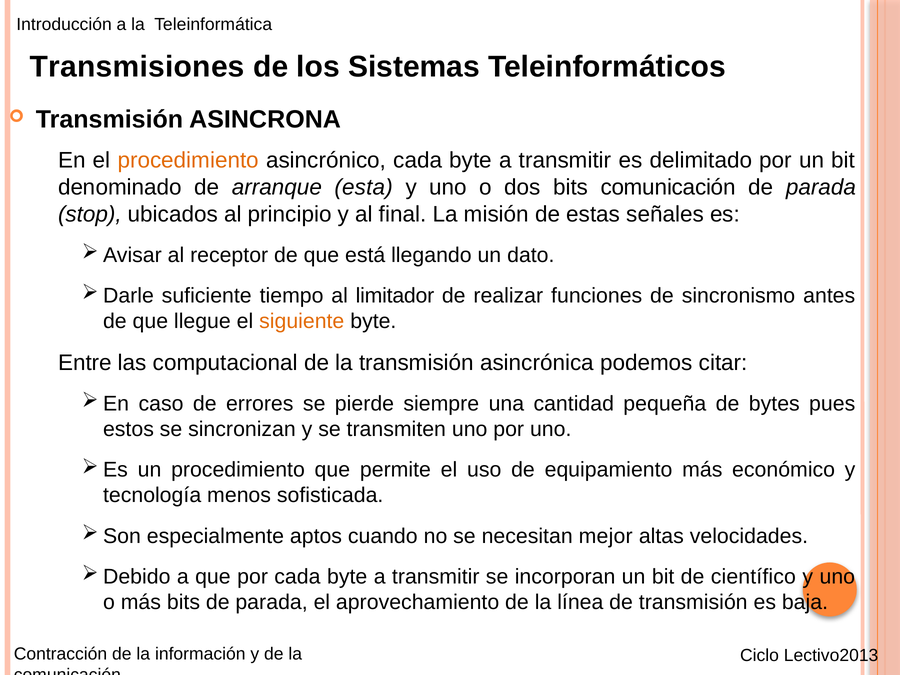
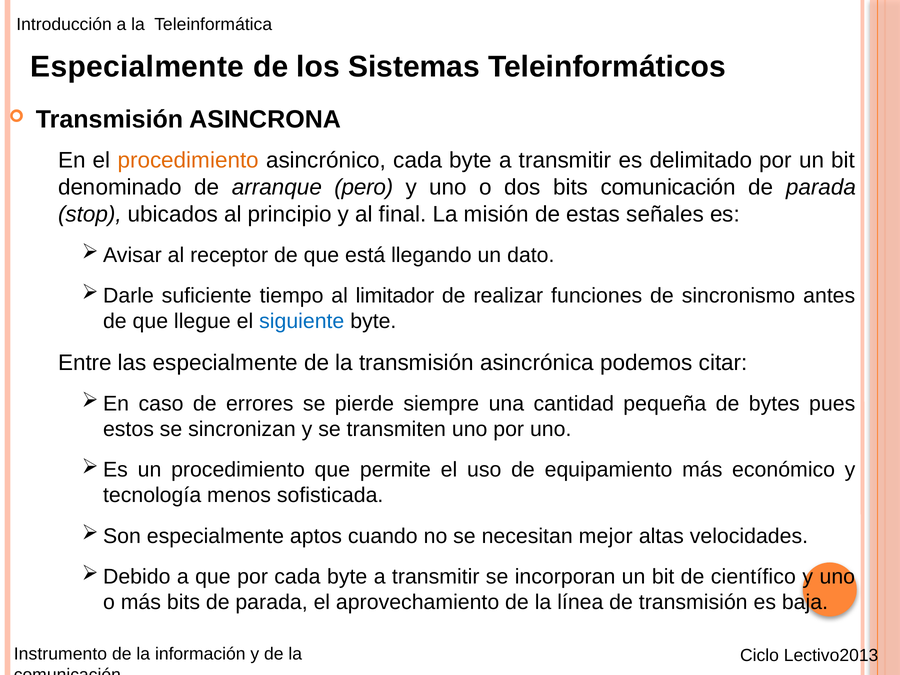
Transmisiones: Transmisiones -> Especialmente (137, 67)
esta: esta -> pero (364, 187)
siguiente colour: orange -> blue (302, 321)
las computacional: computacional -> especialmente (225, 363)
Contracción: Contracción -> Instrumento (60, 654)
